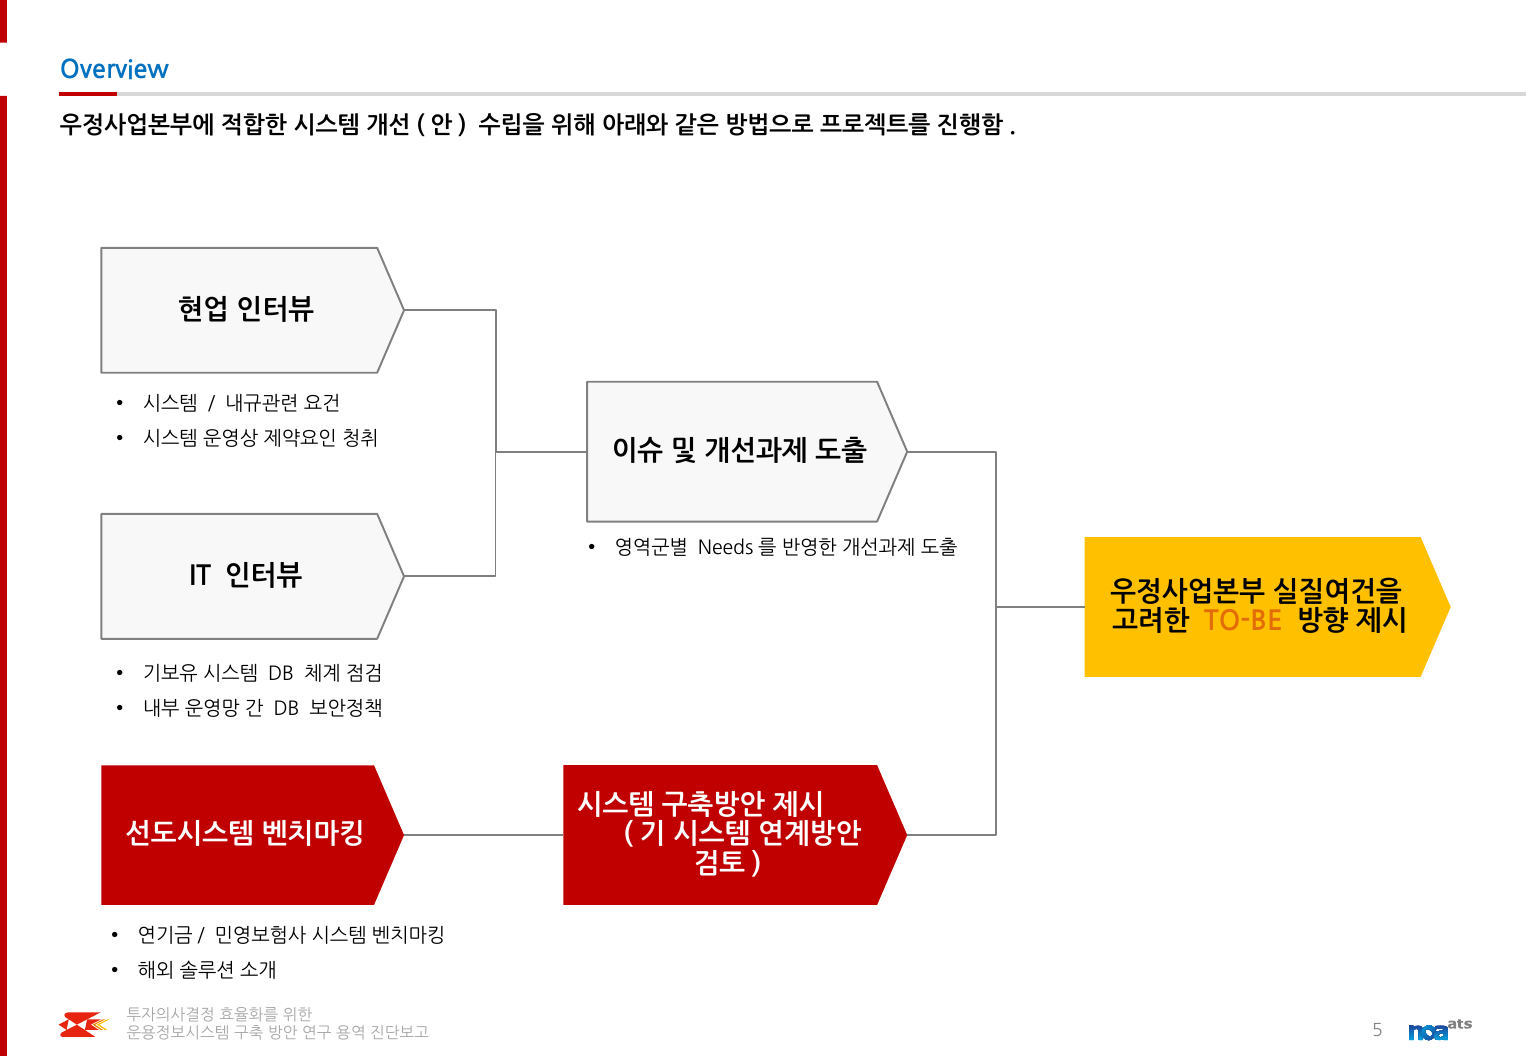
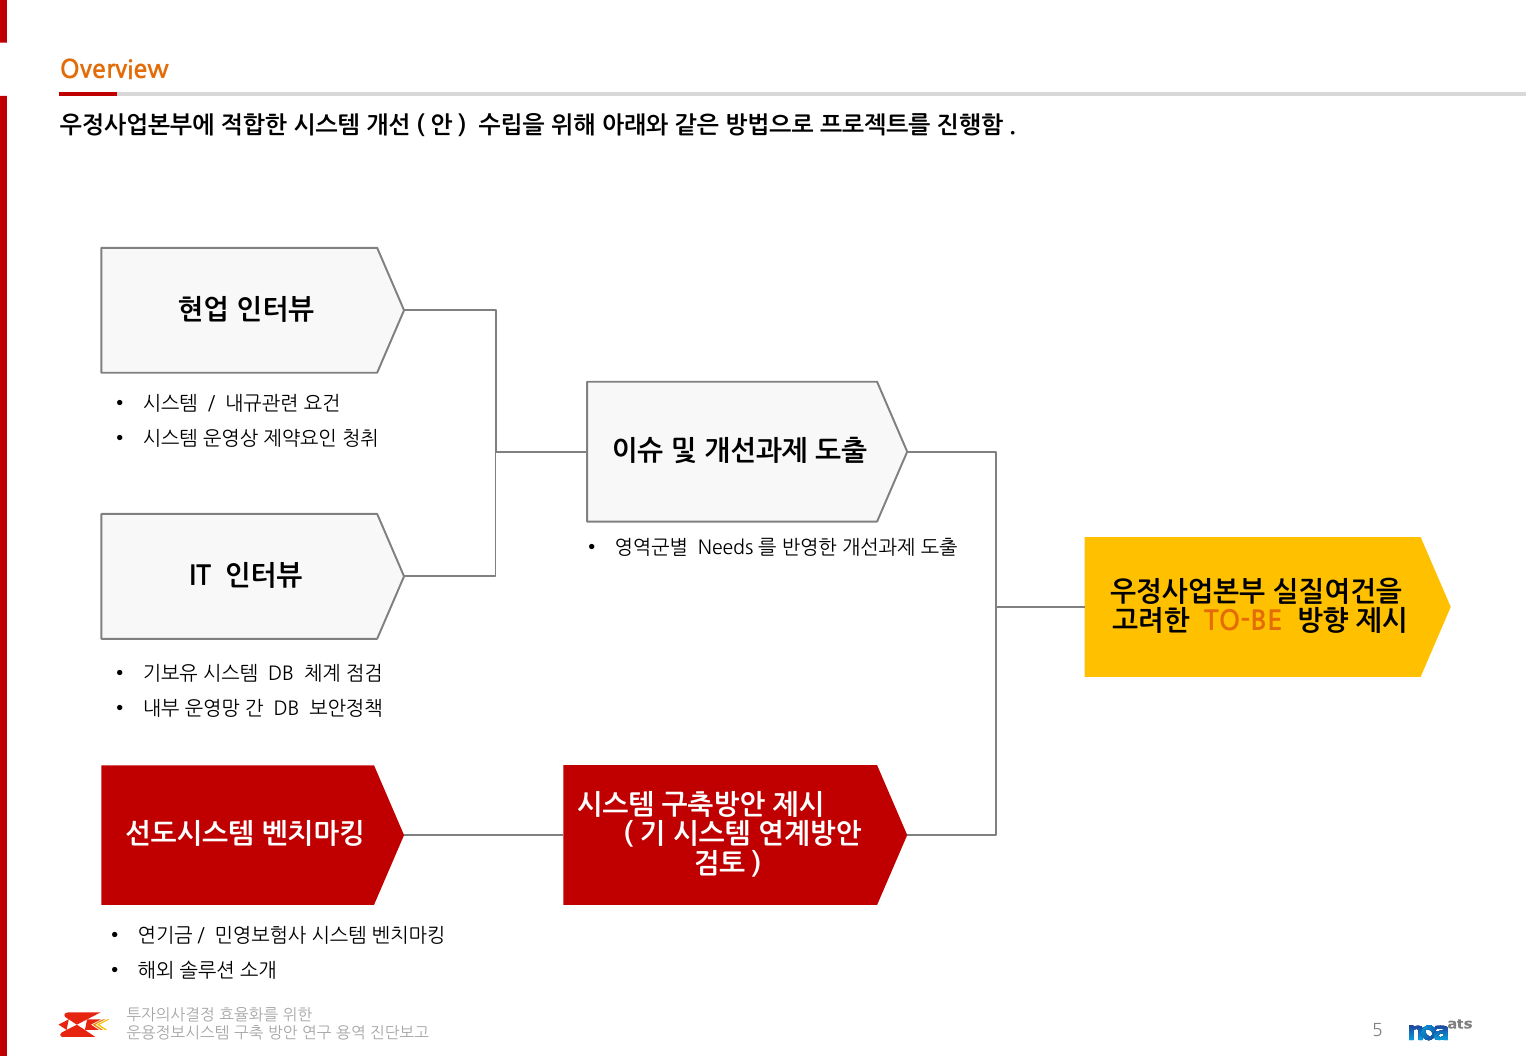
Overview colour: blue -> orange (114, 70)
